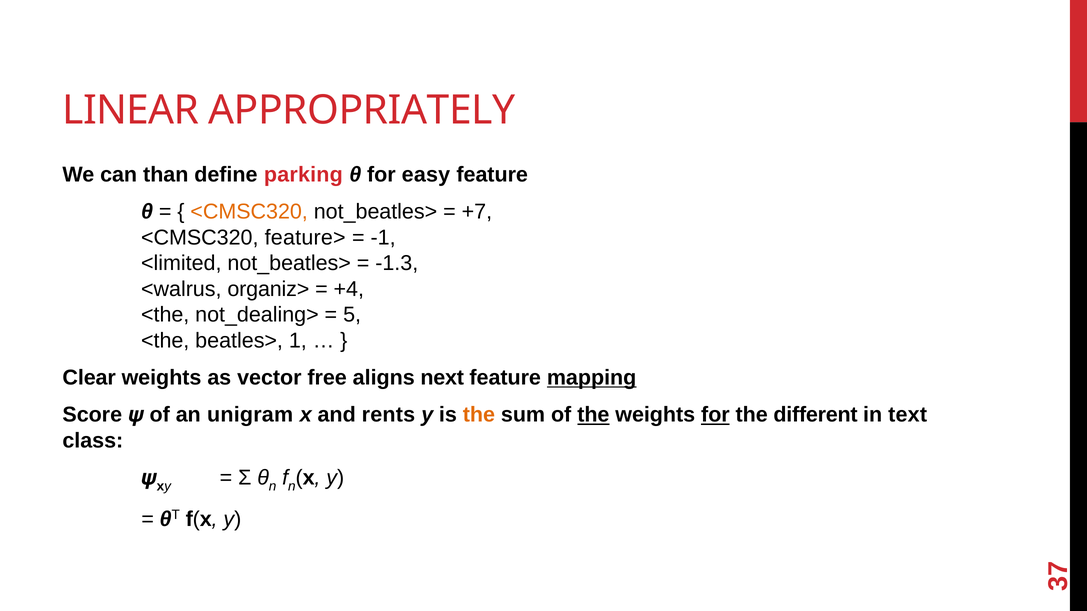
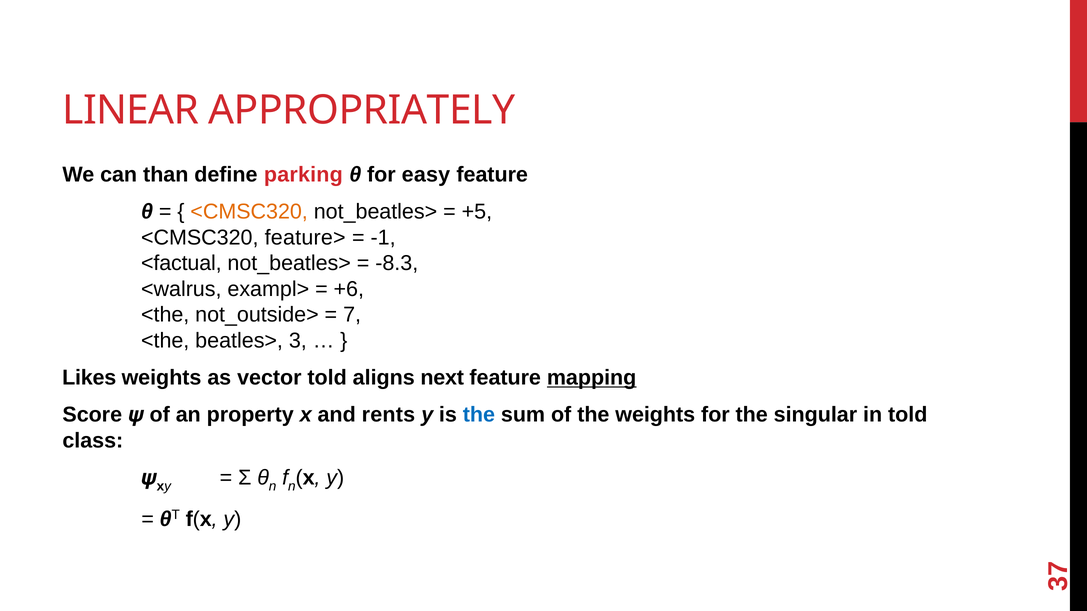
+7: +7 -> +5 (477, 212)
<limited: <limited -> <factual (181, 263)
-1.3: -1.3 -> -8.3 (397, 263)
organiz>: organiz> -> exampl> (268, 289)
+4: +4 -> +6 (349, 289)
not_dealing>: not_dealing> -> not_outside> (257, 315)
5: 5 -> 7 (352, 315)
beatles> 1: 1 -> 3 (298, 341)
Clear: Clear -> Likes (89, 378)
vector free: free -> told (327, 378)
unigram: unigram -> property (250, 415)
the colour: orange -> blue (479, 415)
the underline: present -> none (593, 415)
for underline: present -> none (715, 415)
different: different -> singular (815, 415)
in text: text -> told (908, 415)
